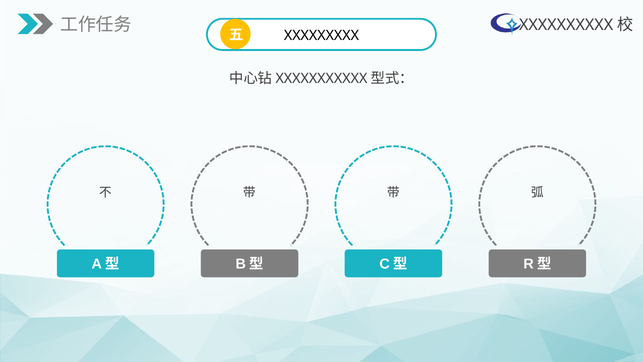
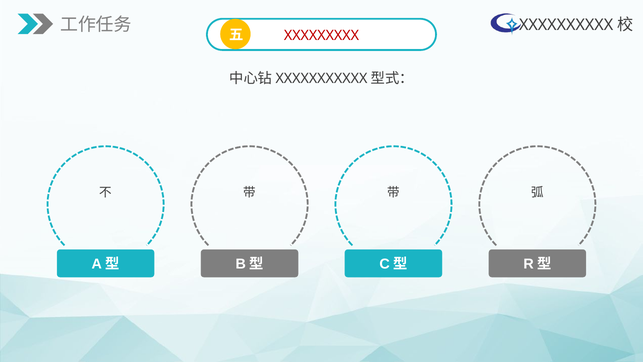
XXXXXXXXX colour: black -> red (321, 35)
